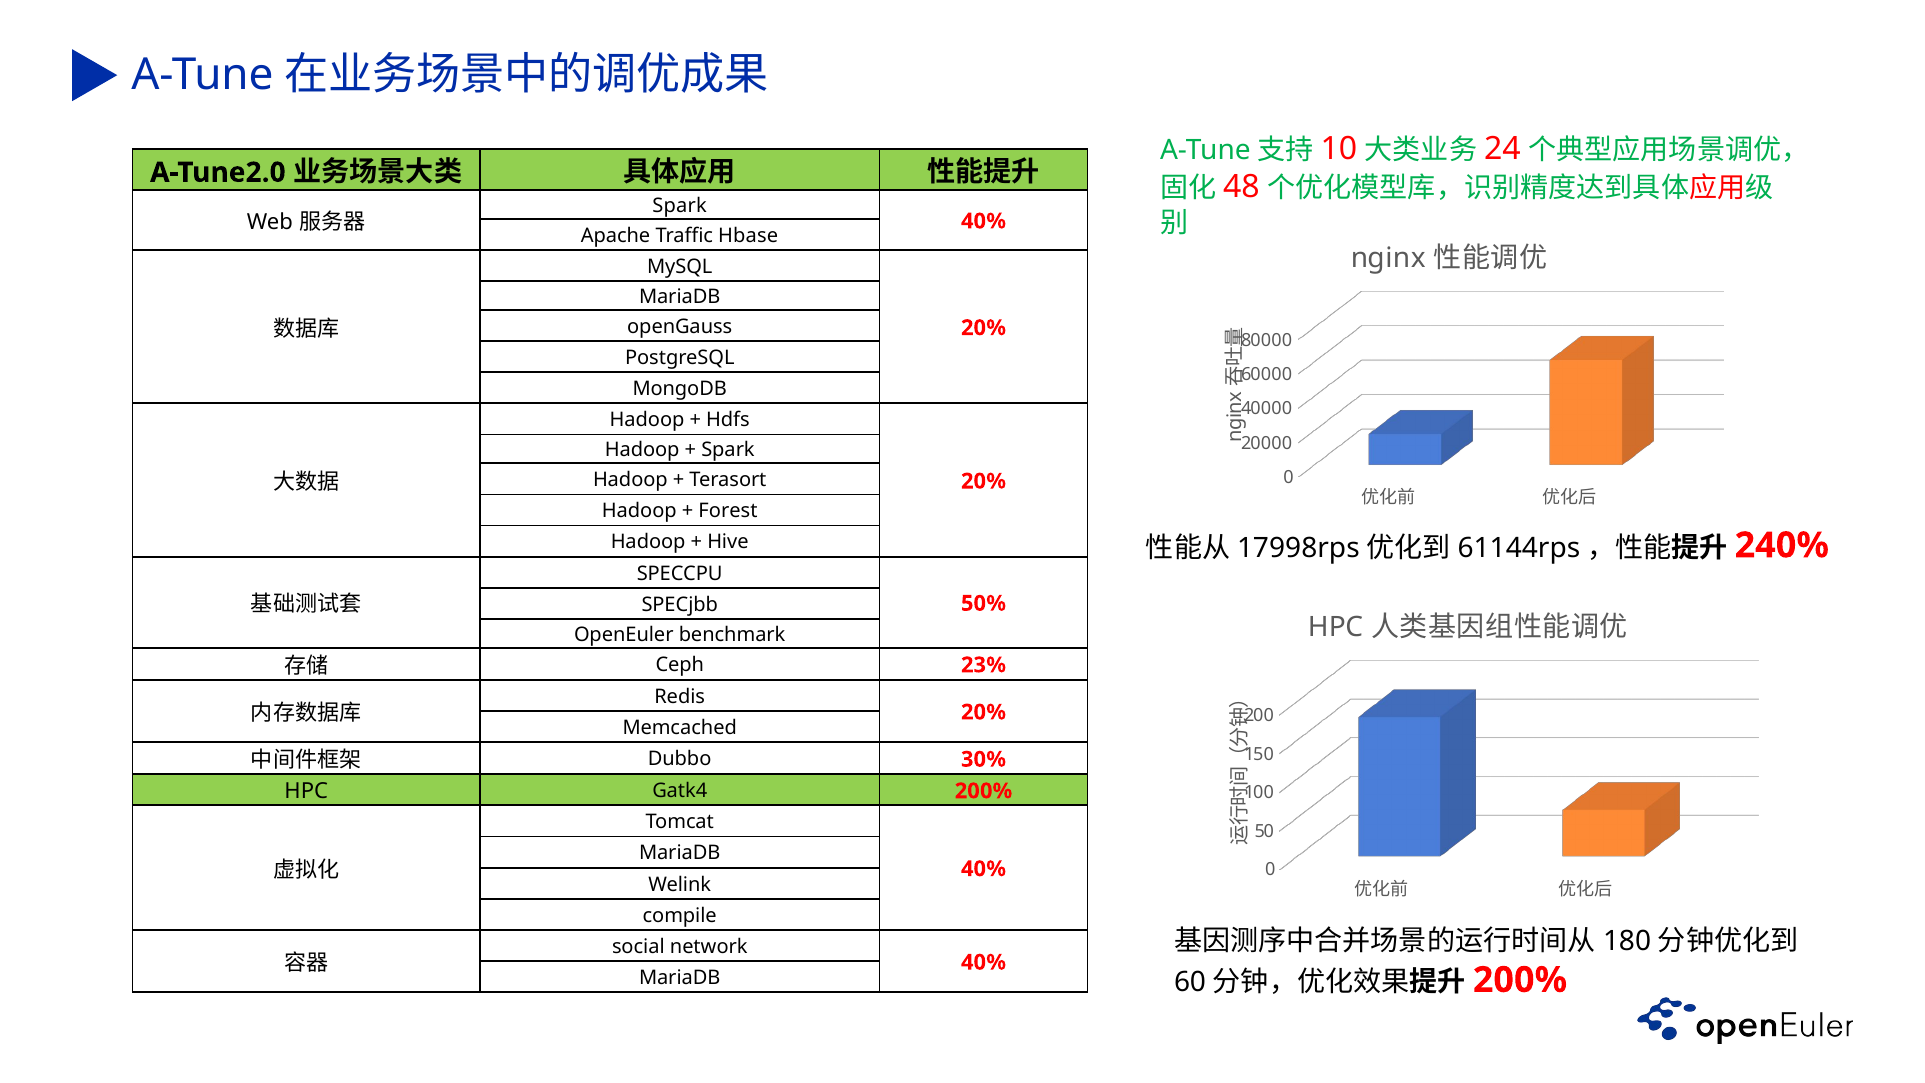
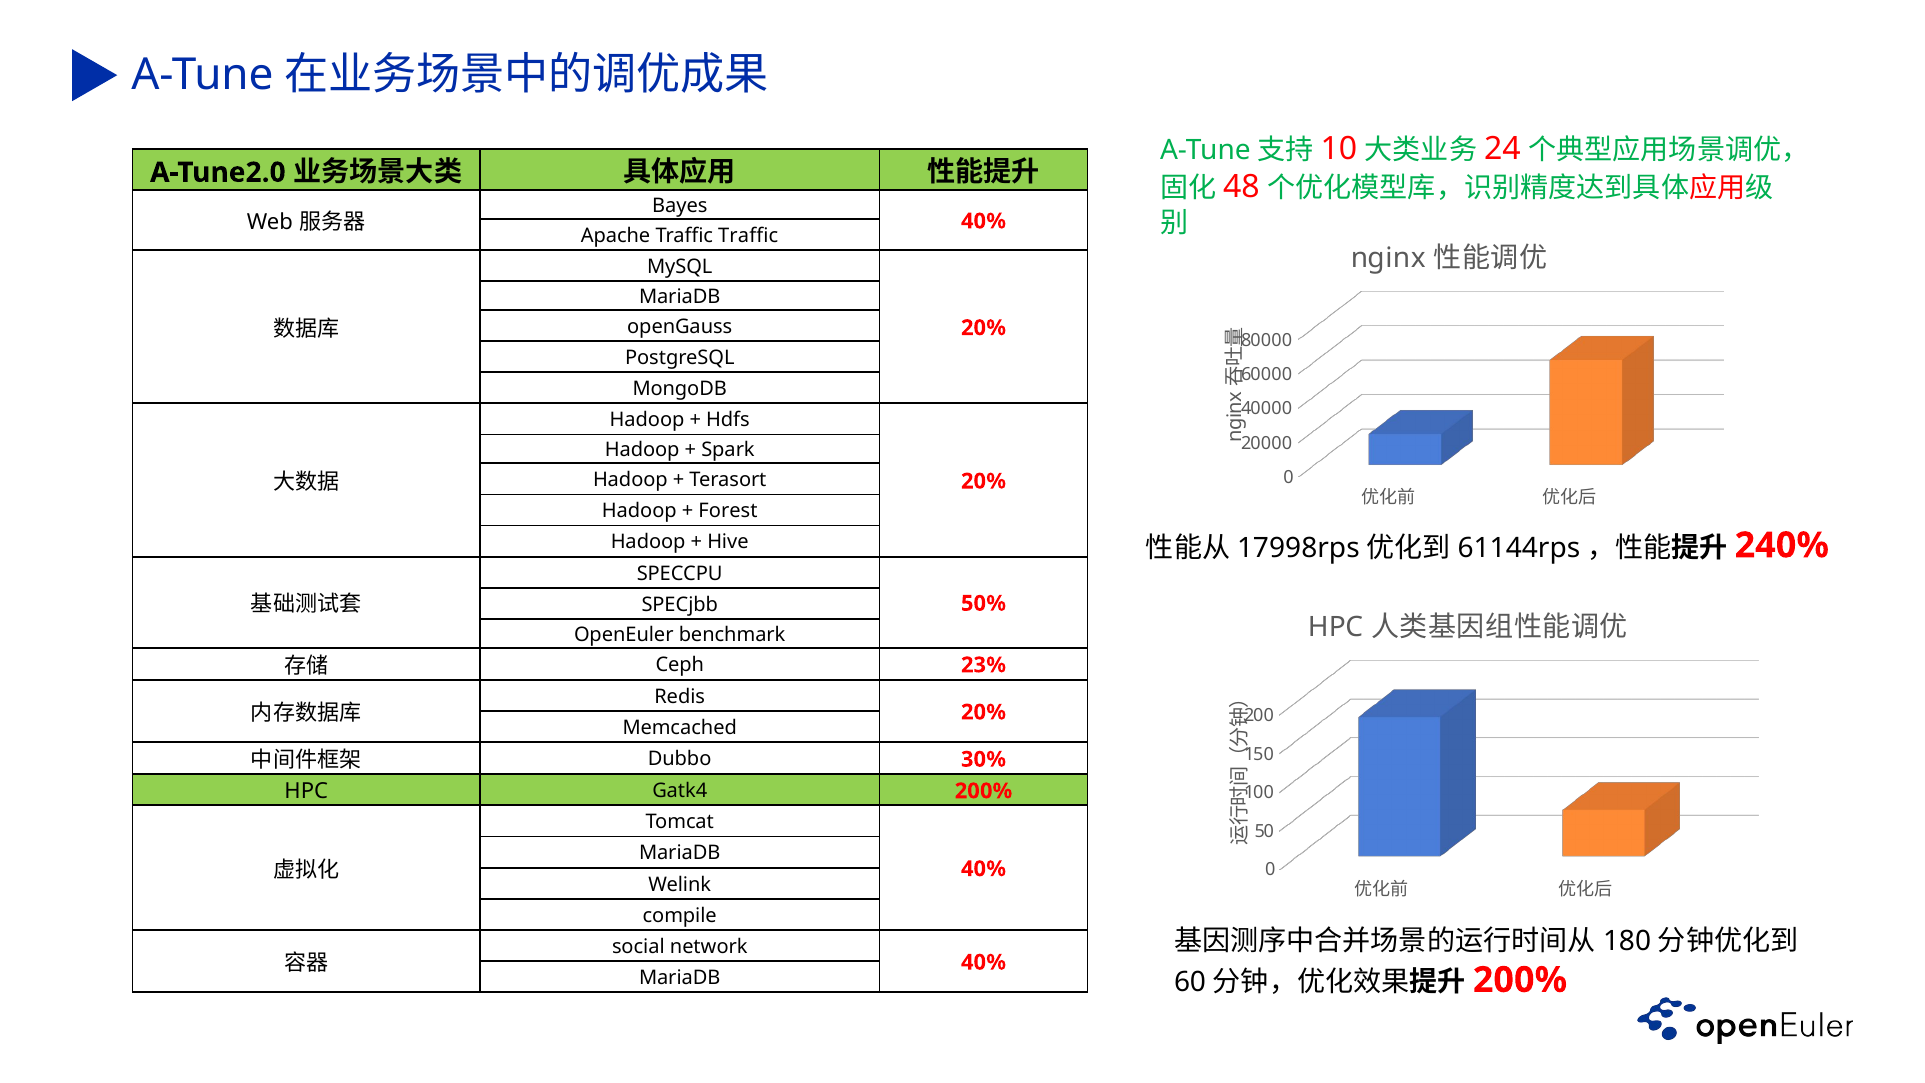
Spark: Spark -> Bayes (680, 206)
Traffic Hbase: Hbase -> Traffic (748, 235)
